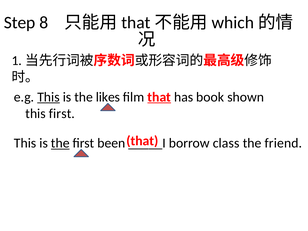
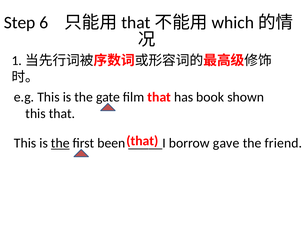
8: 8 -> 6 (44, 23)
This underline: present -> none (48, 97)
likes: likes -> gate (108, 97)
that underline: present -> none (159, 97)
this first: first -> that (62, 114)
class: class -> gave (226, 143)
